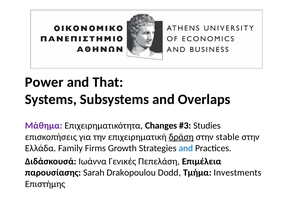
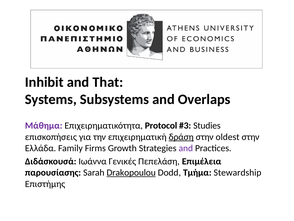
Power: Power -> Inhibit (44, 82)
Changes: Changes -> Protocol (161, 125)
stable: stable -> oldest (228, 137)
and colour: blue -> purple (186, 148)
Drakopoulou underline: none -> present (131, 172)
Investments: Investments -> Stewardship (238, 172)
